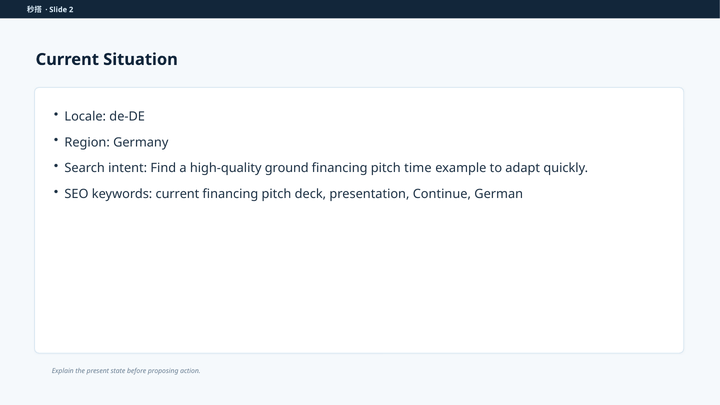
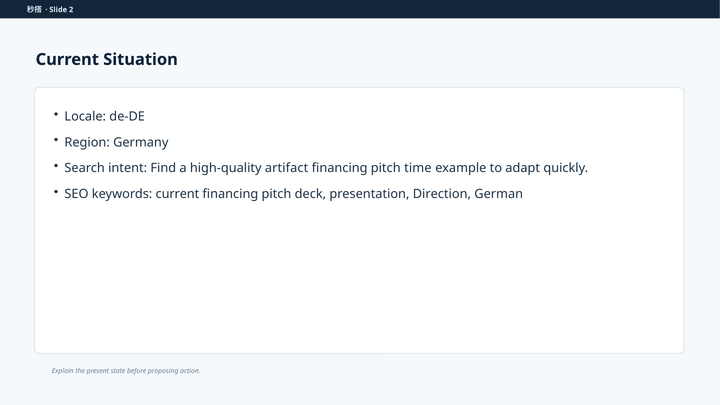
ground: ground -> artifact (287, 168)
Continue: Continue -> Direction (442, 194)
